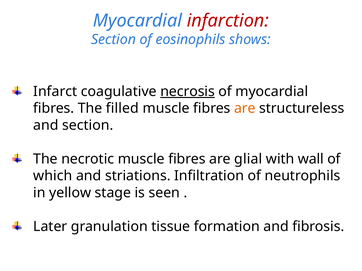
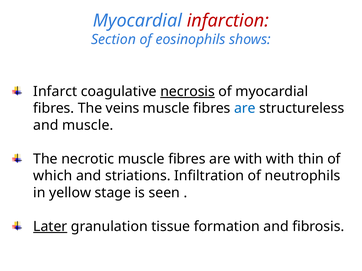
filled: filled -> veins (123, 109)
are colour: orange -> blue (245, 109)
and section: section -> muscle (88, 125)
are glial: glial -> with (248, 159)
wall: wall -> thin (311, 159)
Later underline: none -> present (50, 227)
